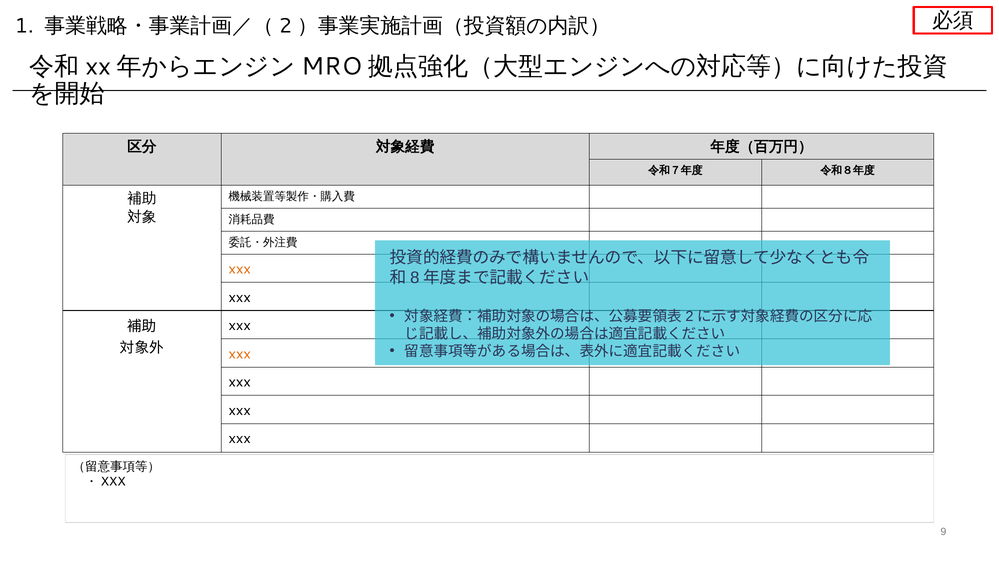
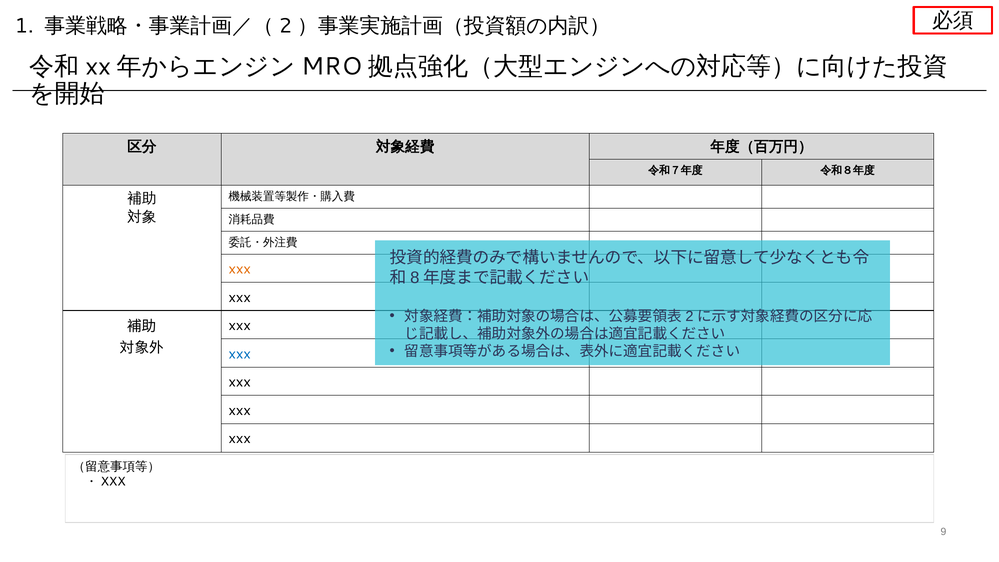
xxx colour: orange -> blue (240, 354)
